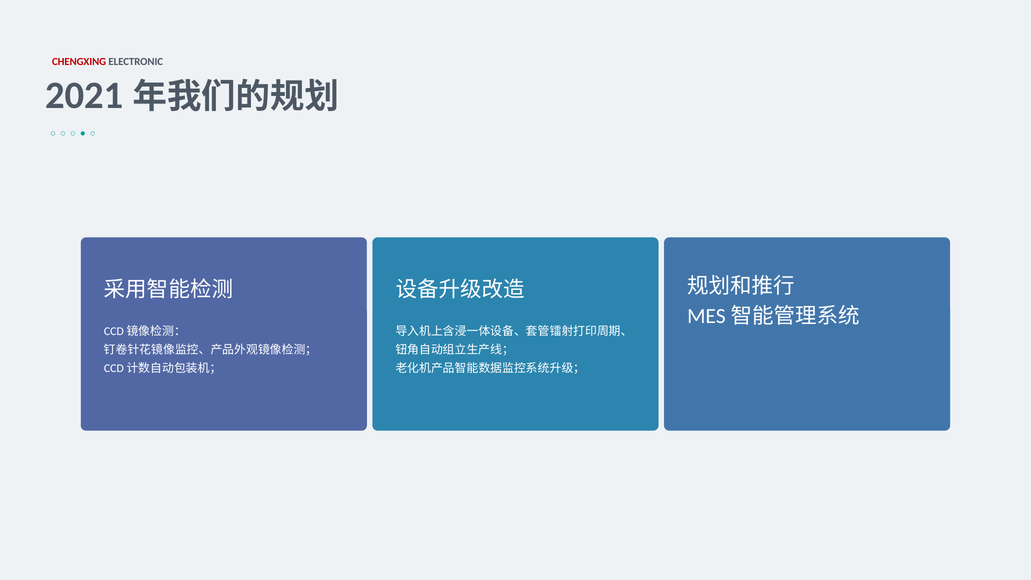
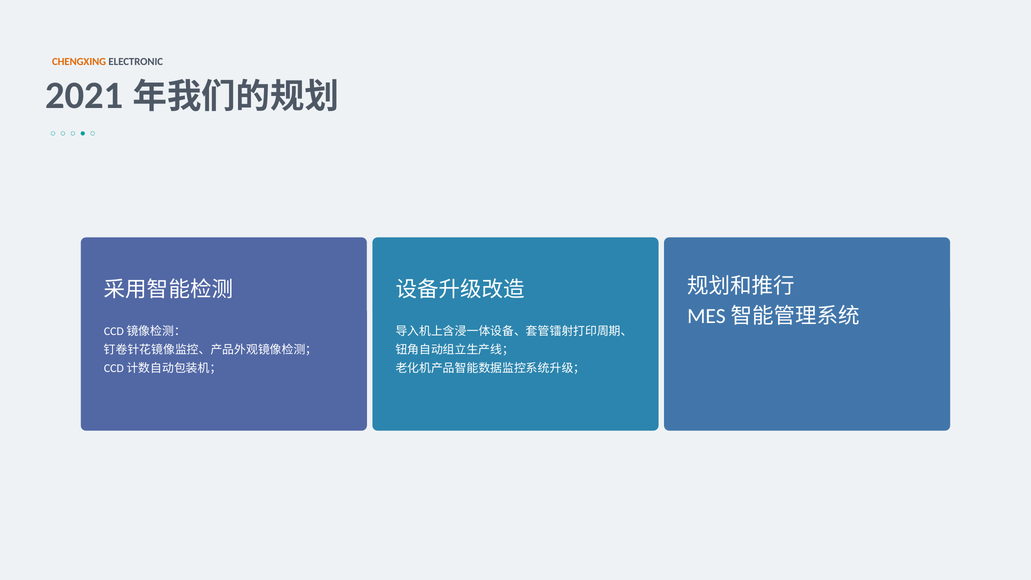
CHENGXING colour: red -> orange (79, 61)
